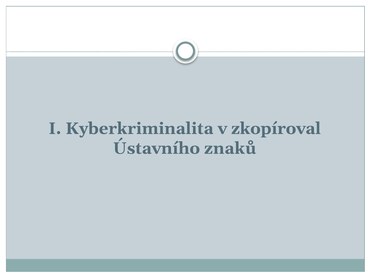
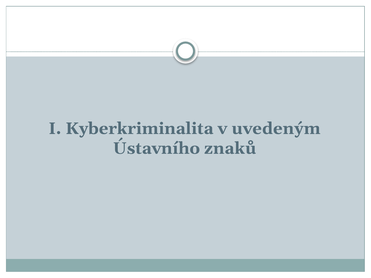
zkopíroval: zkopíroval -> uvedeným (276, 129)
